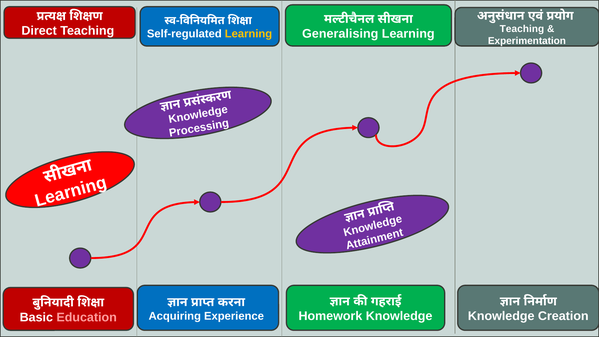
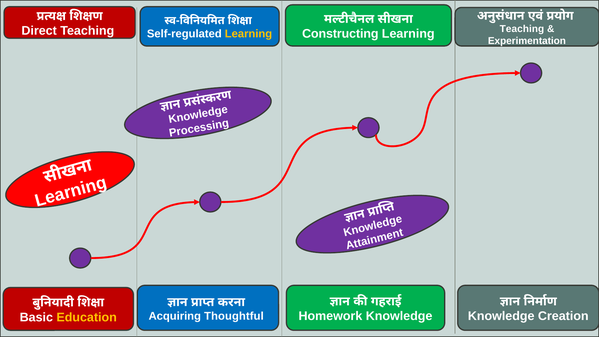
Generalising: Generalising -> Constructing (340, 34)
Experience: Experience -> Thoughtful (234, 316)
Education colour: pink -> yellow (87, 317)
